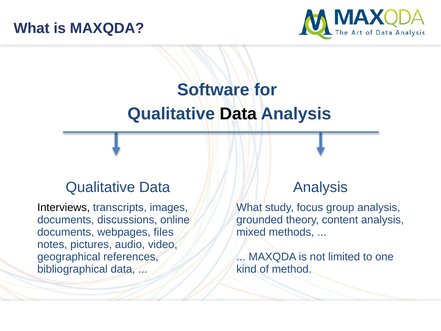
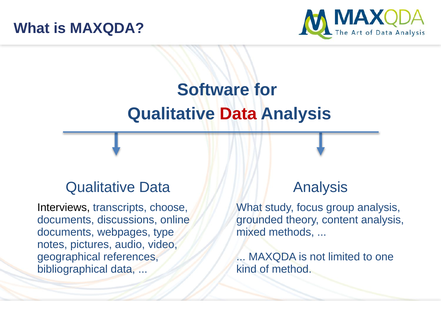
Data colour: black -> red (238, 114)
images: images -> choose (169, 207)
files: files -> type (164, 232)
